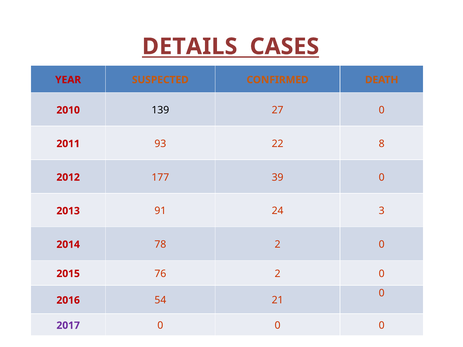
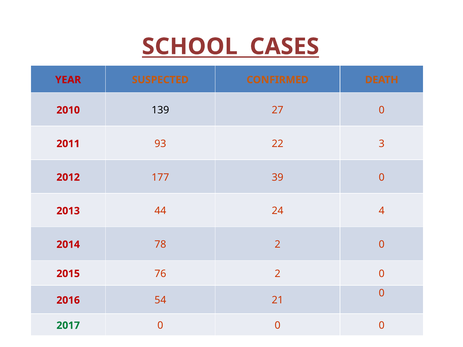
DETAILS: DETAILS -> SCHOOL (190, 47)
8: 8 -> 3 (382, 144)
91: 91 -> 44 (160, 211)
3: 3 -> 4 (382, 211)
2017 colour: purple -> green (68, 326)
